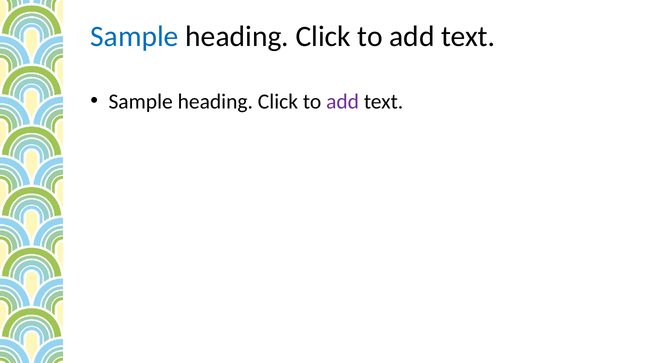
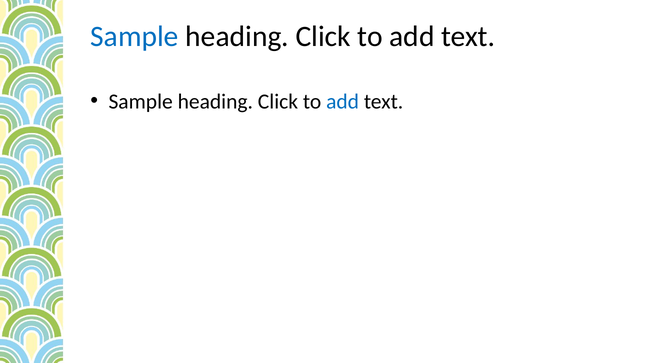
add colour: purple -> blue (343, 101)
